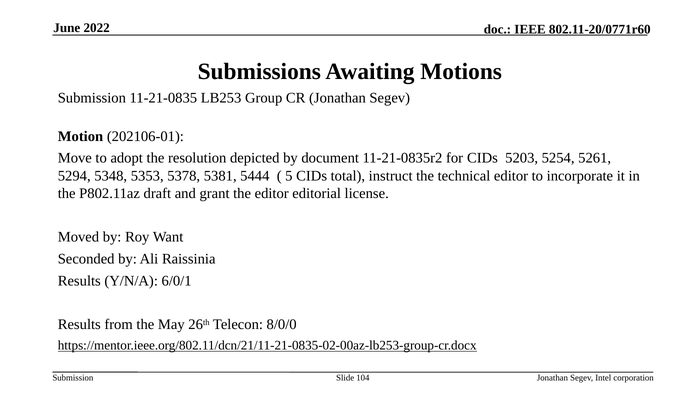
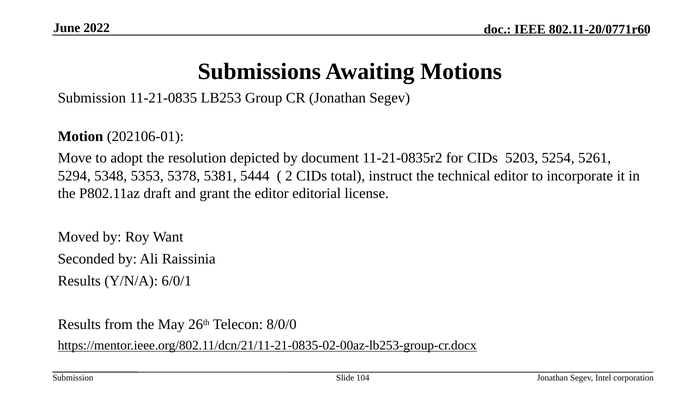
5: 5 -> 2 (289, 176)
